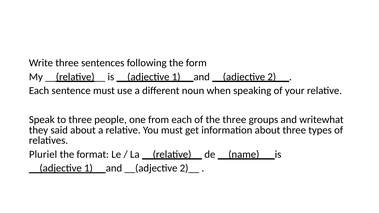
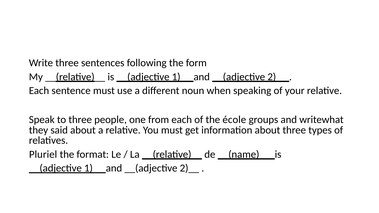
the three: three -> école (234, 120)
